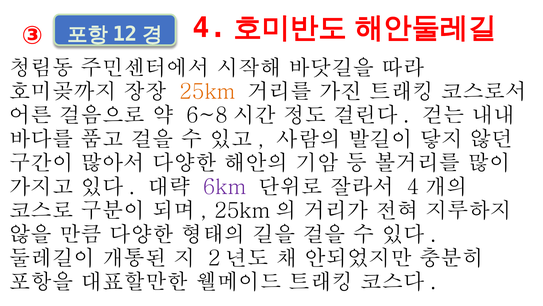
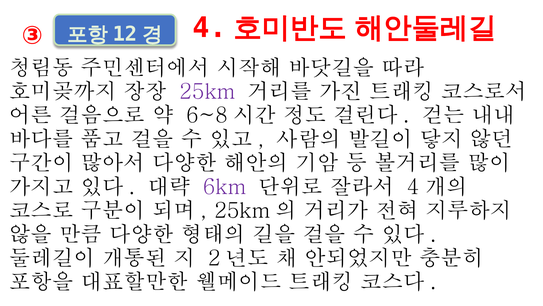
25km colour: orange -> purple (207, 92)
